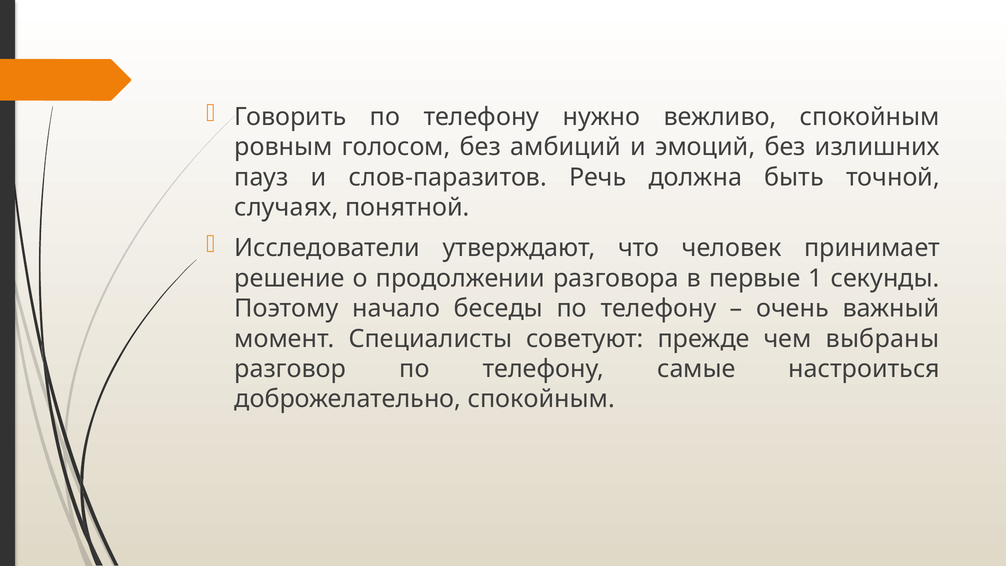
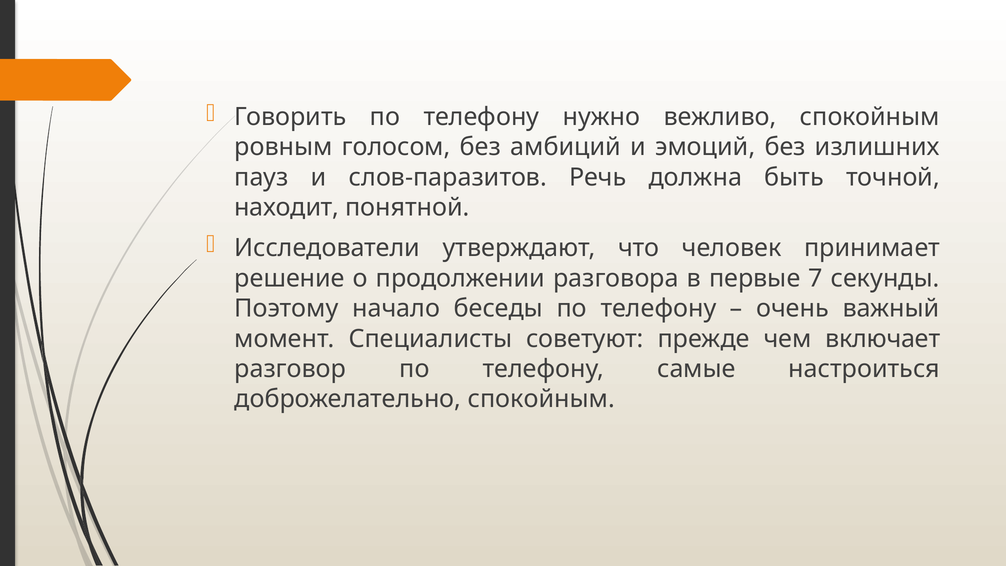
случаях: случаях -> находит (287, 207)
1: 1 -> 7 (816, 278)
выбраны: выбраны -> включает (883, 339)
